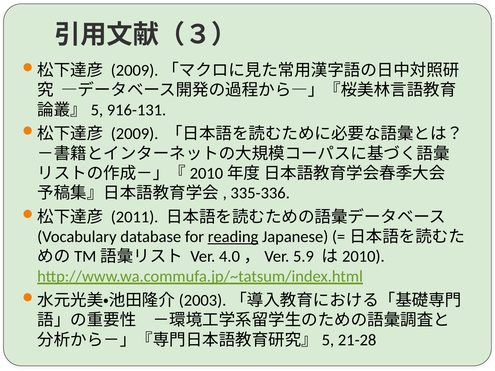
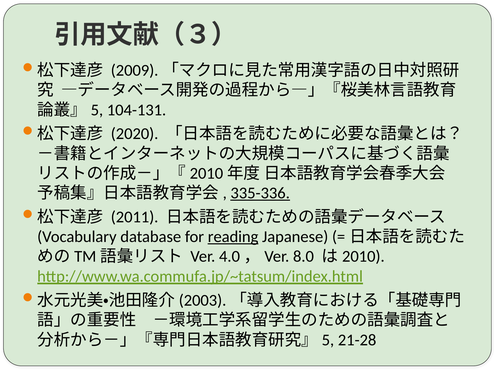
916-131: 916-131 -> 104-131 (137, 110)
2009: 2009 -> 2020 (135, 134)
335-336 underline: none -> present (260, 193)
5.9: 5.9 -> 8.0 (303, 257)
